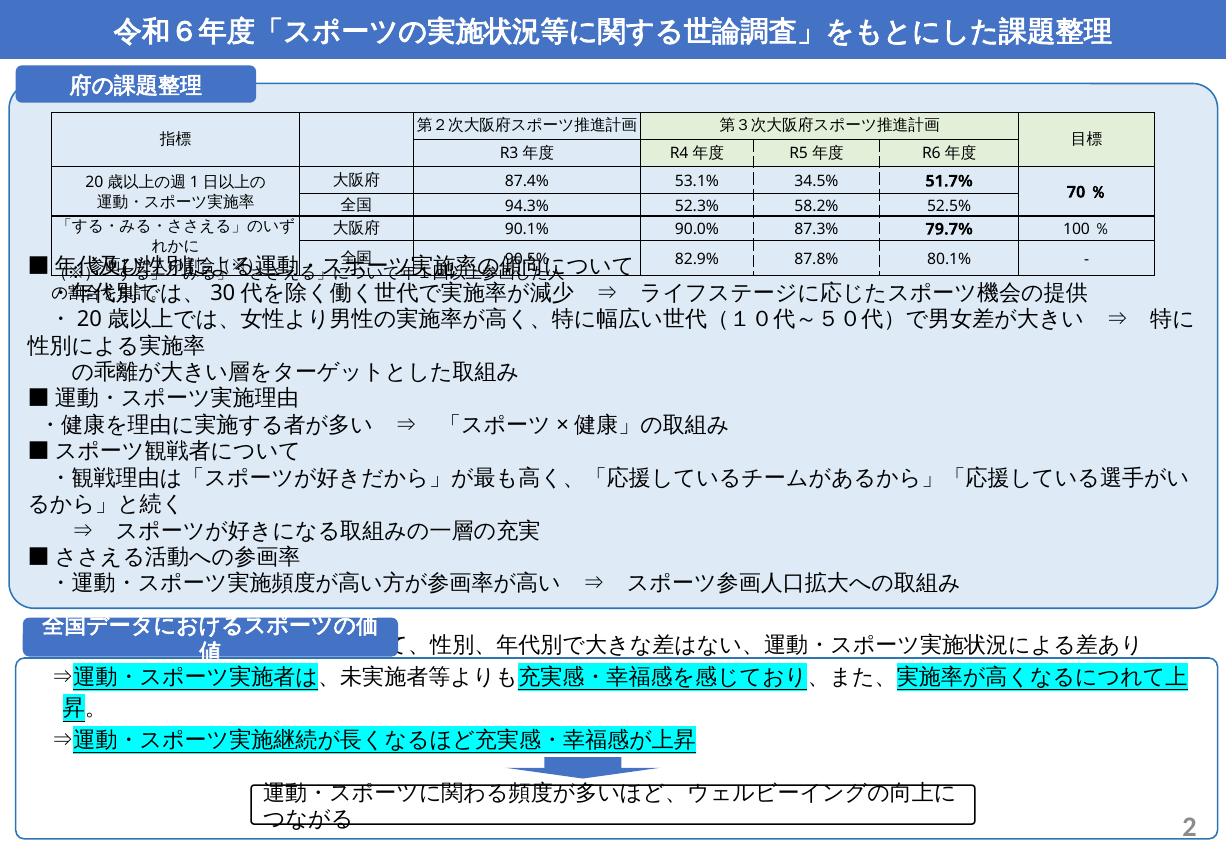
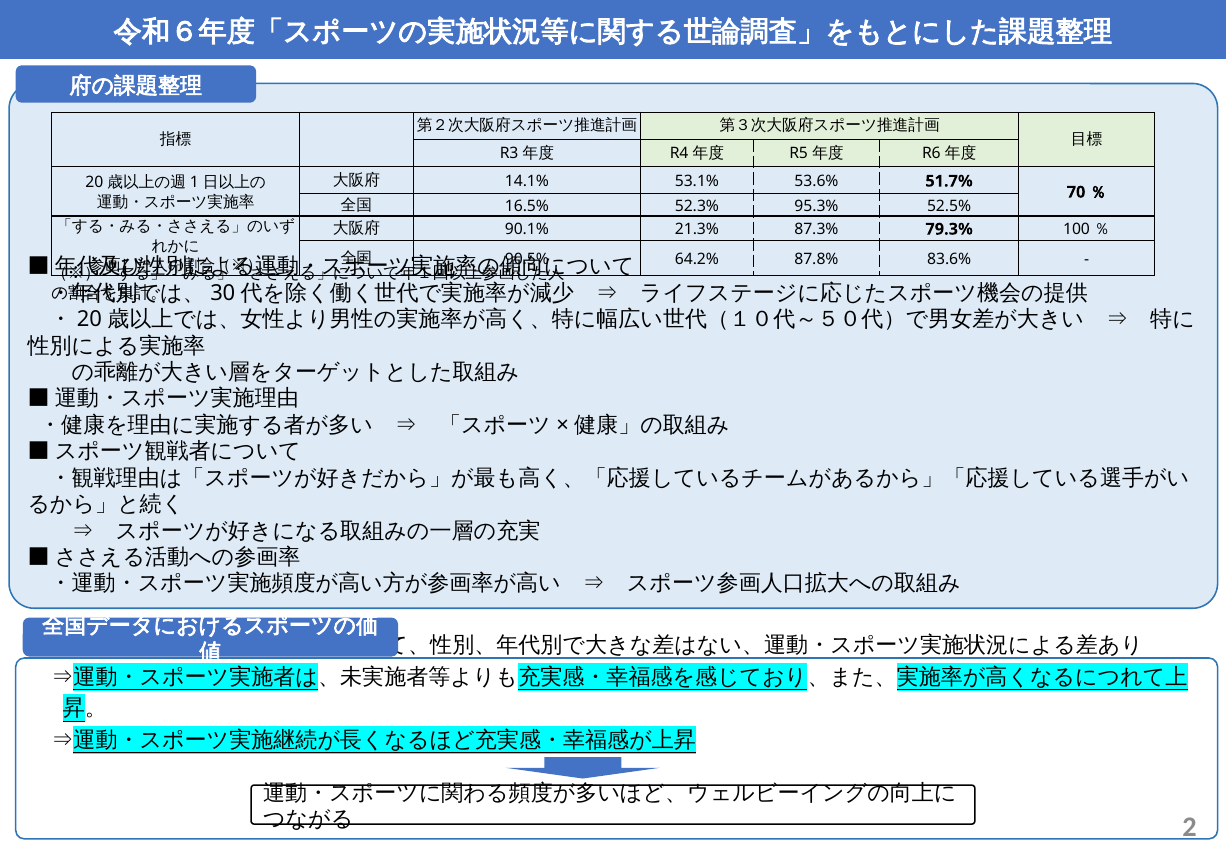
87.4%: 87.4% -> 14.1% (527, 181)
34.5%: 34.5% -> 53.6% (817, 181)
94.3%: 94.3% -> 16.5% (527, 206)
58.2%: 58.2% -> 95.3% (817, 206)
90.0%: 90.0% -> 21.3% (697, 229)
79.7%: 79.7% -> 79.3% (949, 229)
82.9%: 82.9% -> 64.2% (697, 259)
80.1%: 80.1% -> 83.6% (949, 259)
